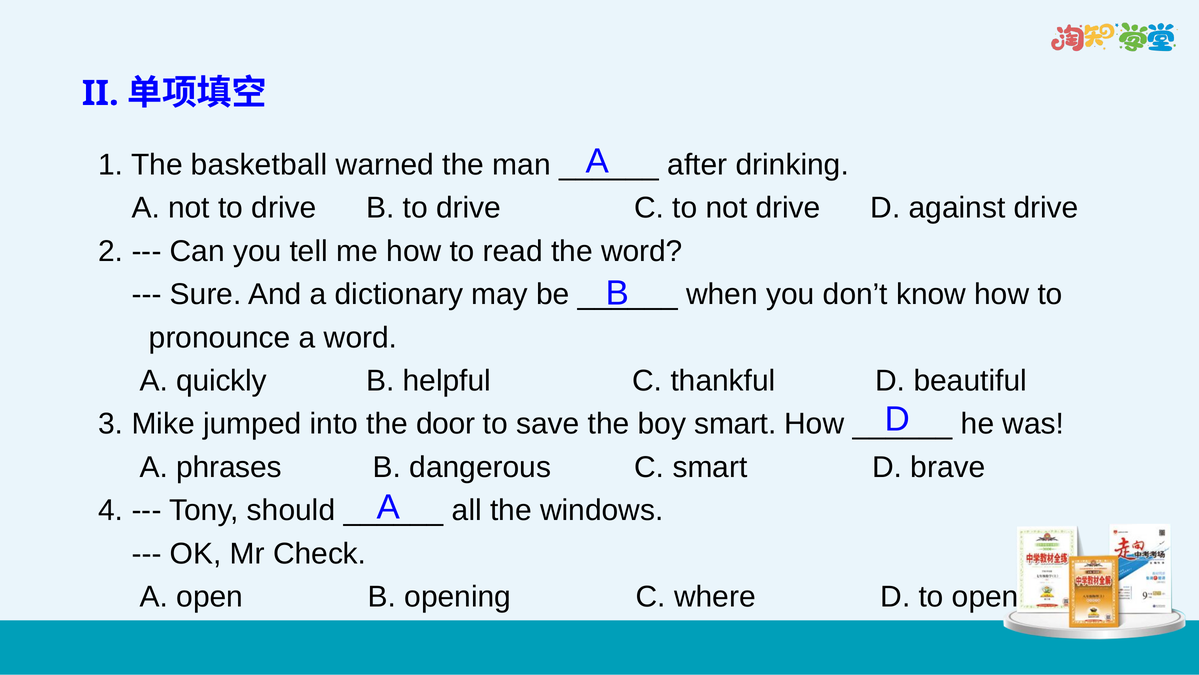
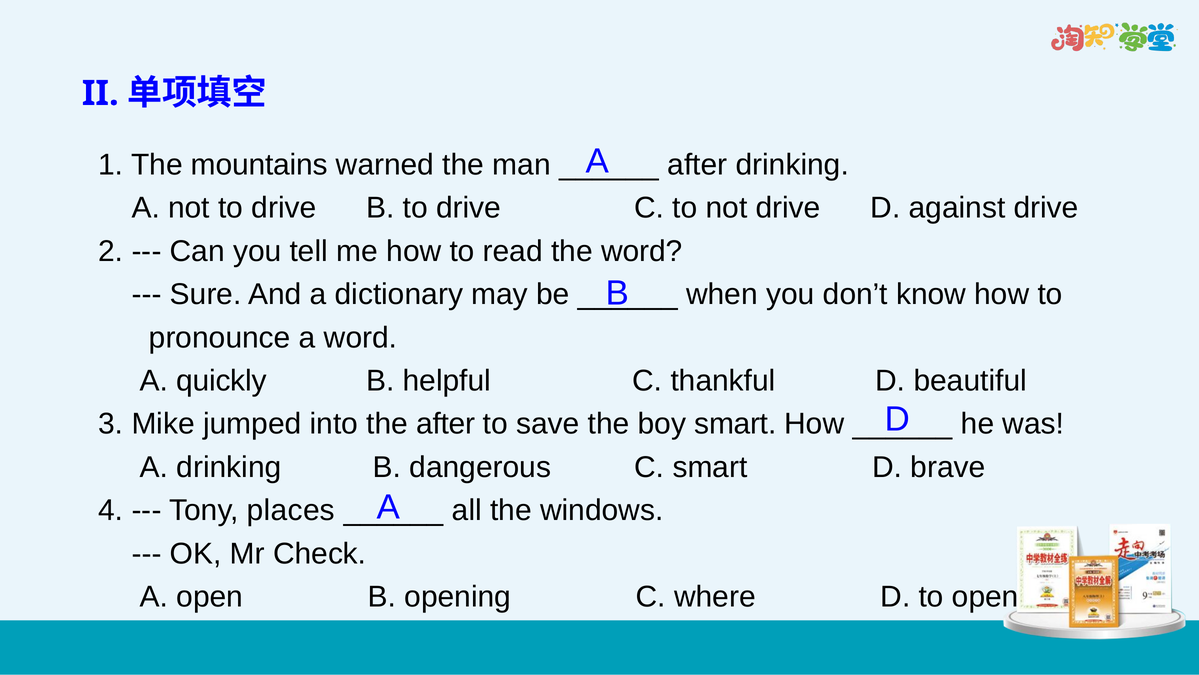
basketball: basketball -> mountains (259, 165)
the door: door -> after (446, 424)
A phrases: phrases -> drinking (229, 467)
should: should -> places (291, 510)
